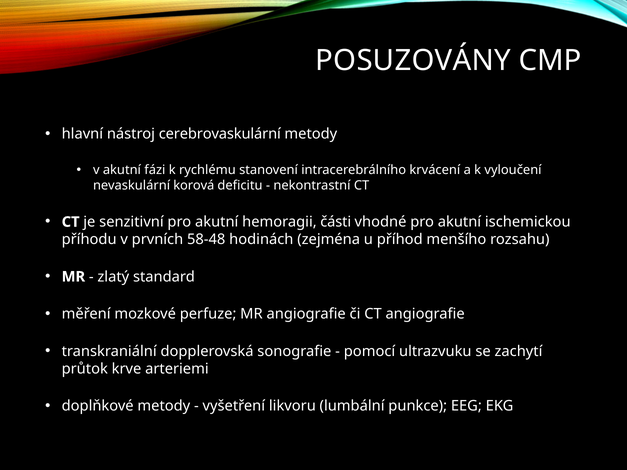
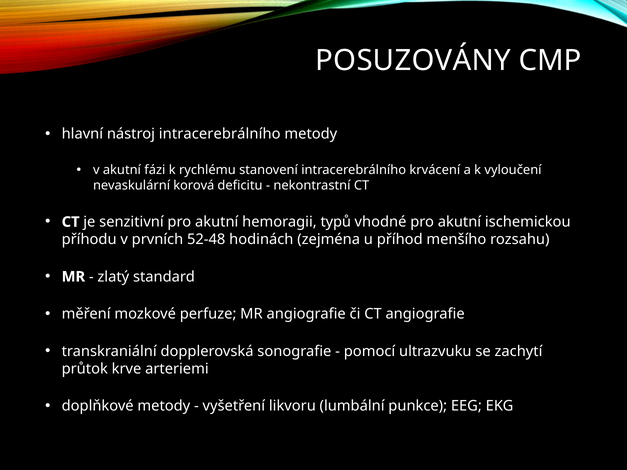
nástroj cerebrovaskulární: cerebrovaskulární -> intracerebrálního (220, 134)
části: části -> typů (336, 222)
58-48: 58-48 -> 52-48 (206, 240)
